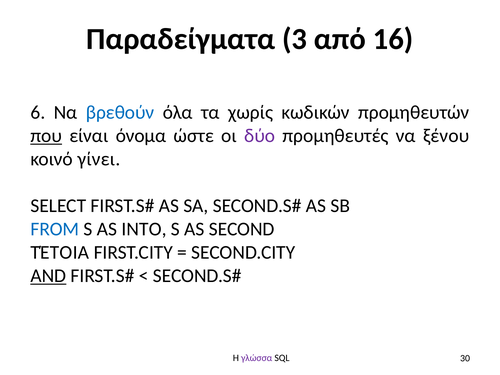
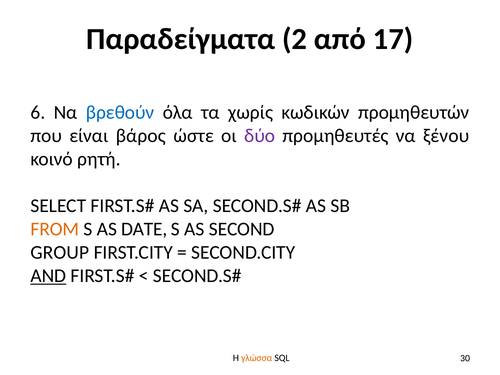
3: 3 -> 2 (294, 39)
16: 16 -> 17 (393, 39)
που underline: present -> none (46, 136)
όνομα: όνομα -> βάρος (141, 136)
γίνει: γίνει -> ρητή (99, 159)
FROM colour: blue -> orange (55, 229)
INTO: INTO -> DATE (144, 229)
ΤΈΤΟΙΑ: ΤΈΤΟΙΑ -> GROUP (60, 252)
γλώσσα colour: purple -> orange (257, 358)
